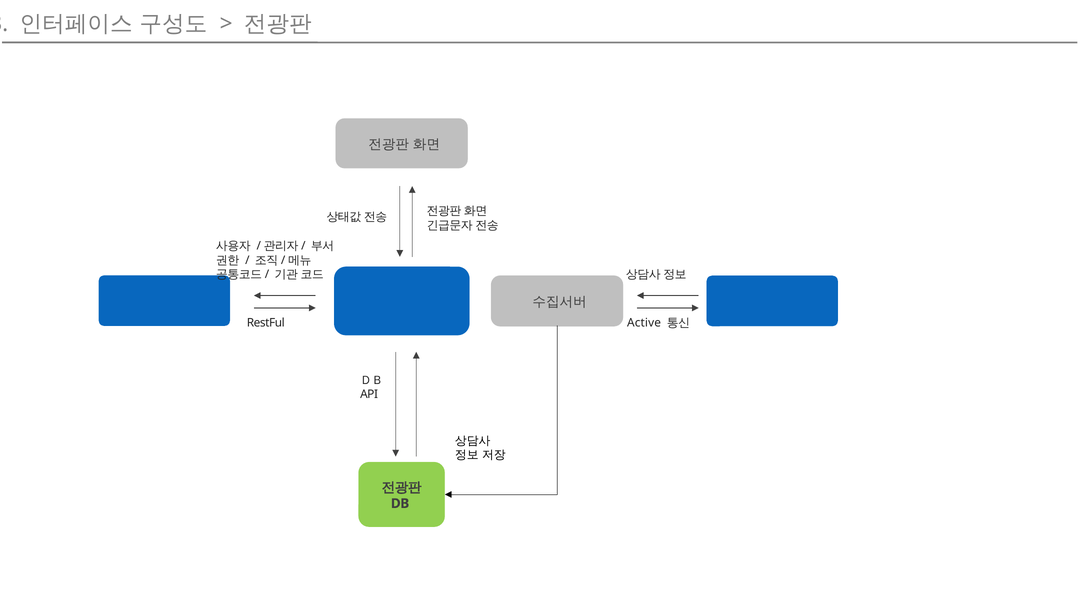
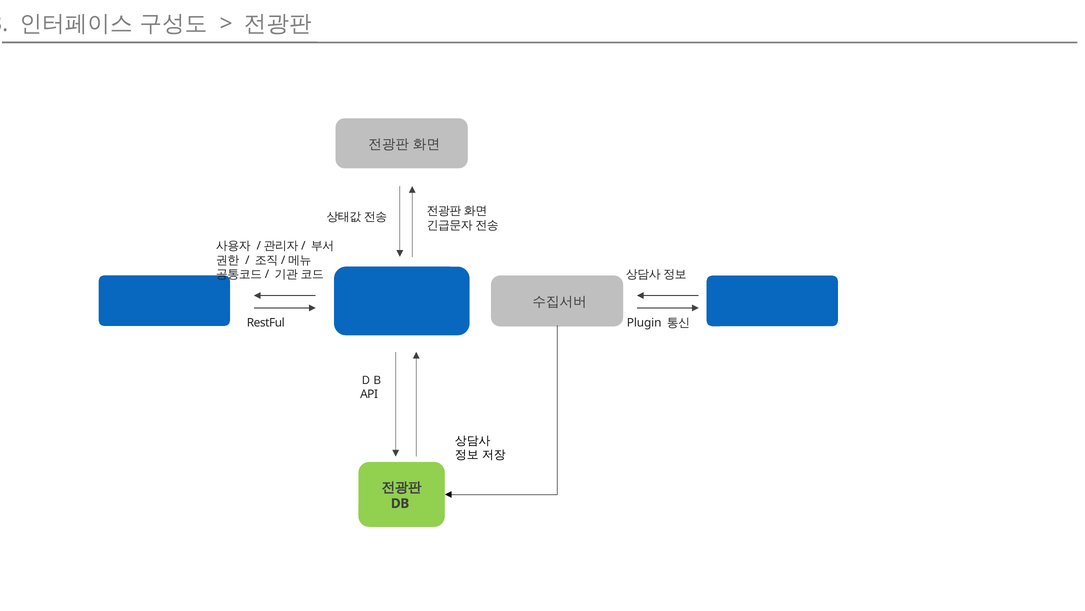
Active: Active -> Plugin (644, 322)
